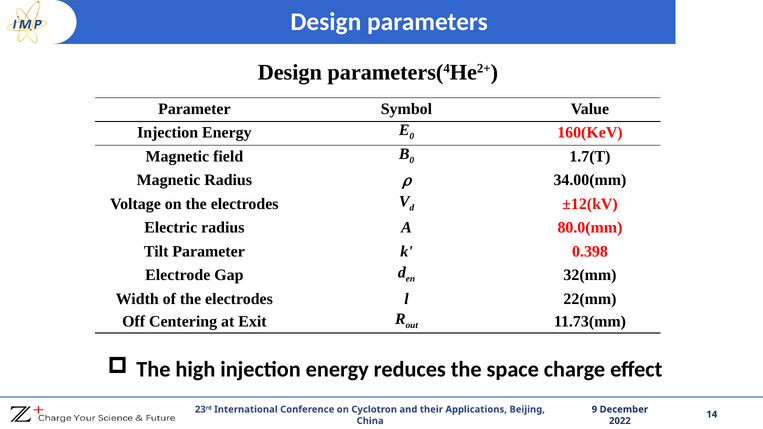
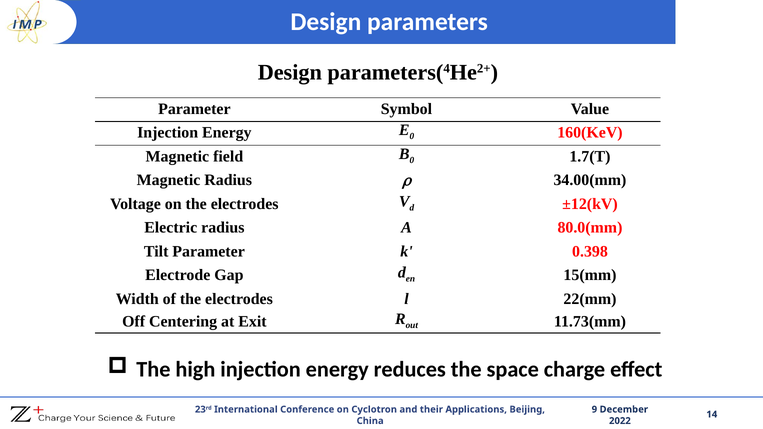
32(mm: 32(mm -> 15(mm (590, 275)
